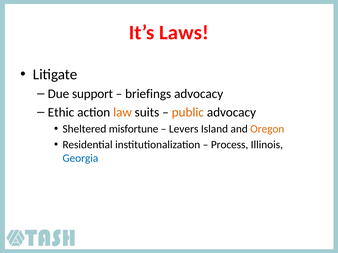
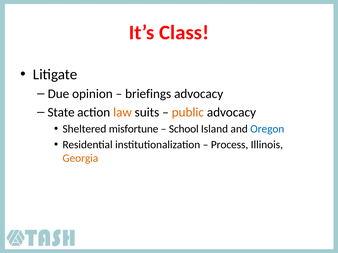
Laws: Laws -> Class (184, 33)
support: support -> opinion (92, 94)
Ethic: Ethic -> State (61, 112)
Levers: Levers -> School (184, 129)
Oregon colour: orange -> blue (267, 129)
Georgia colour: blue -> orange (80, 158)
